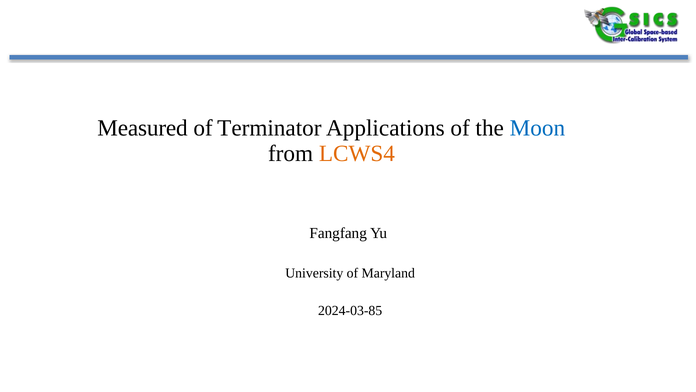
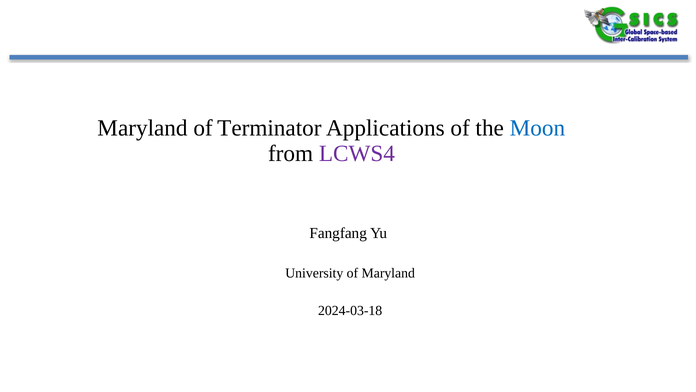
Measured: Measured -> Maryland (142, 128)
LCWS4 colour: orange -> purple (357, 154)
2024-03-85: 2024-03-85 -> 2024-03-18 (350, 310)
